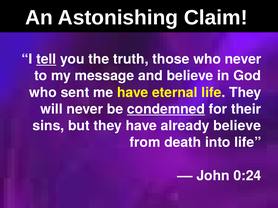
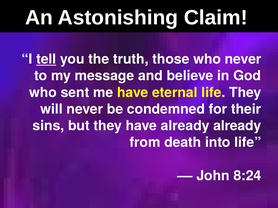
condemned underline: present -> none (166, 109)
already believe: believe -> already (237, 126)
0:24: 0:24 -> 8:24 (247, 176)
